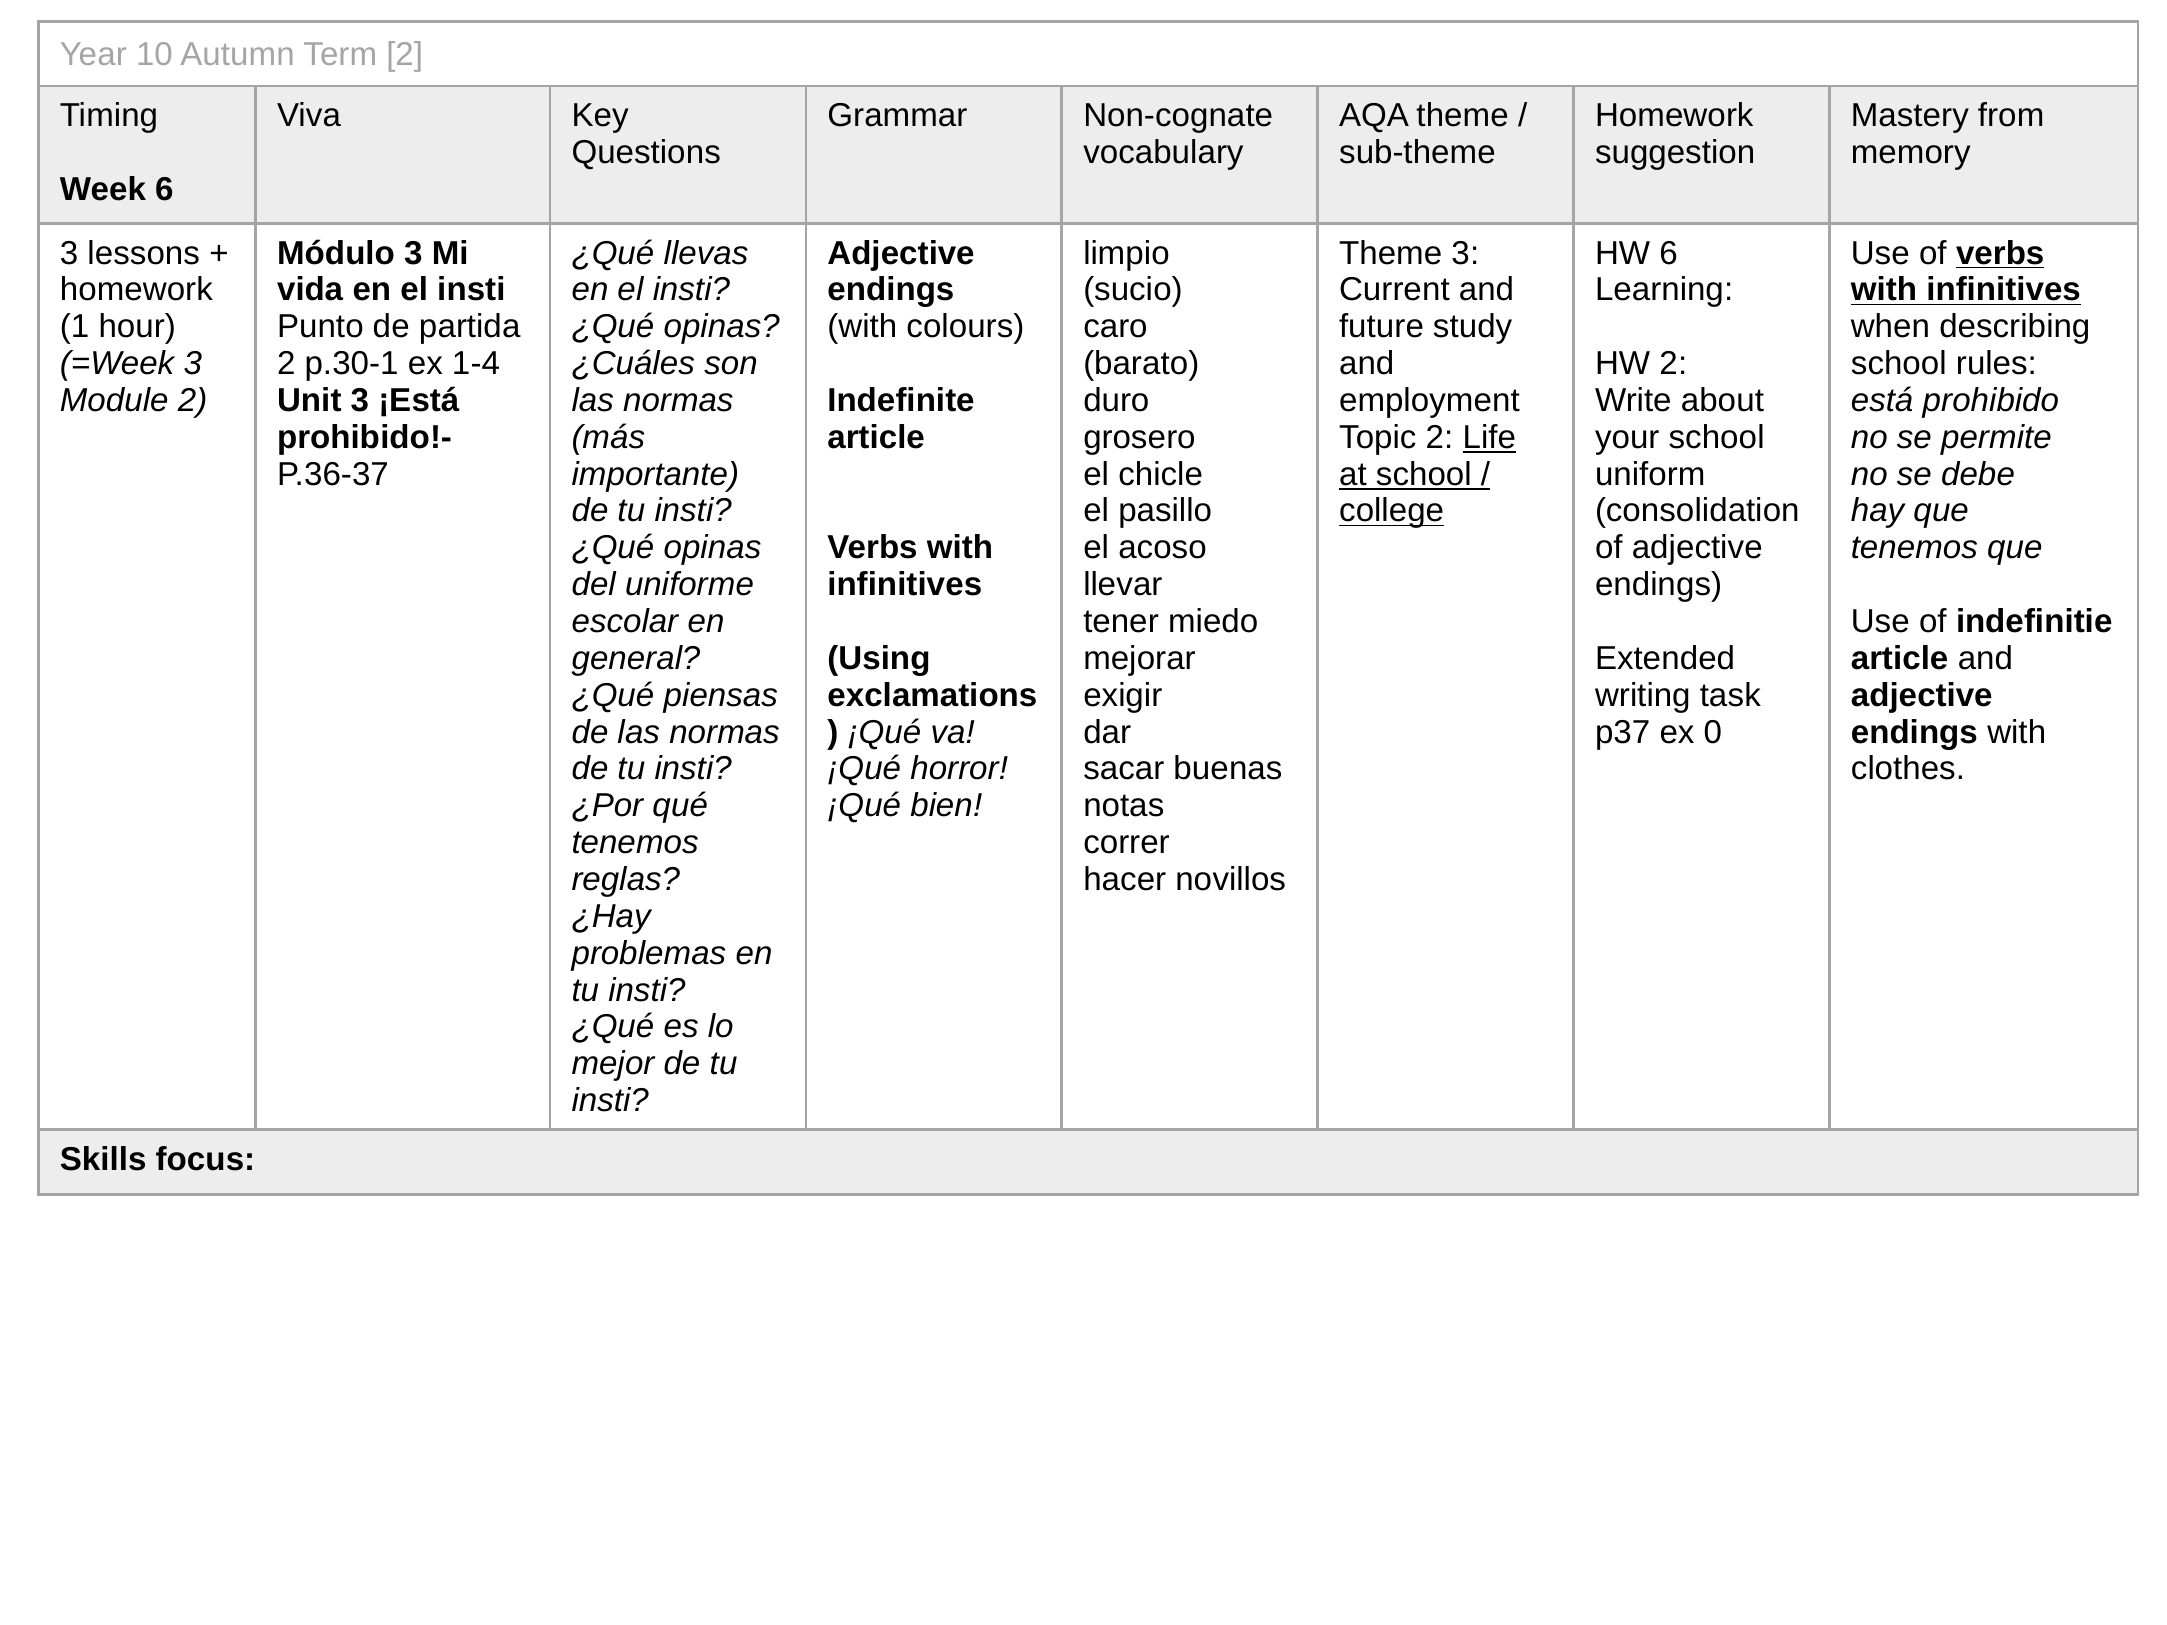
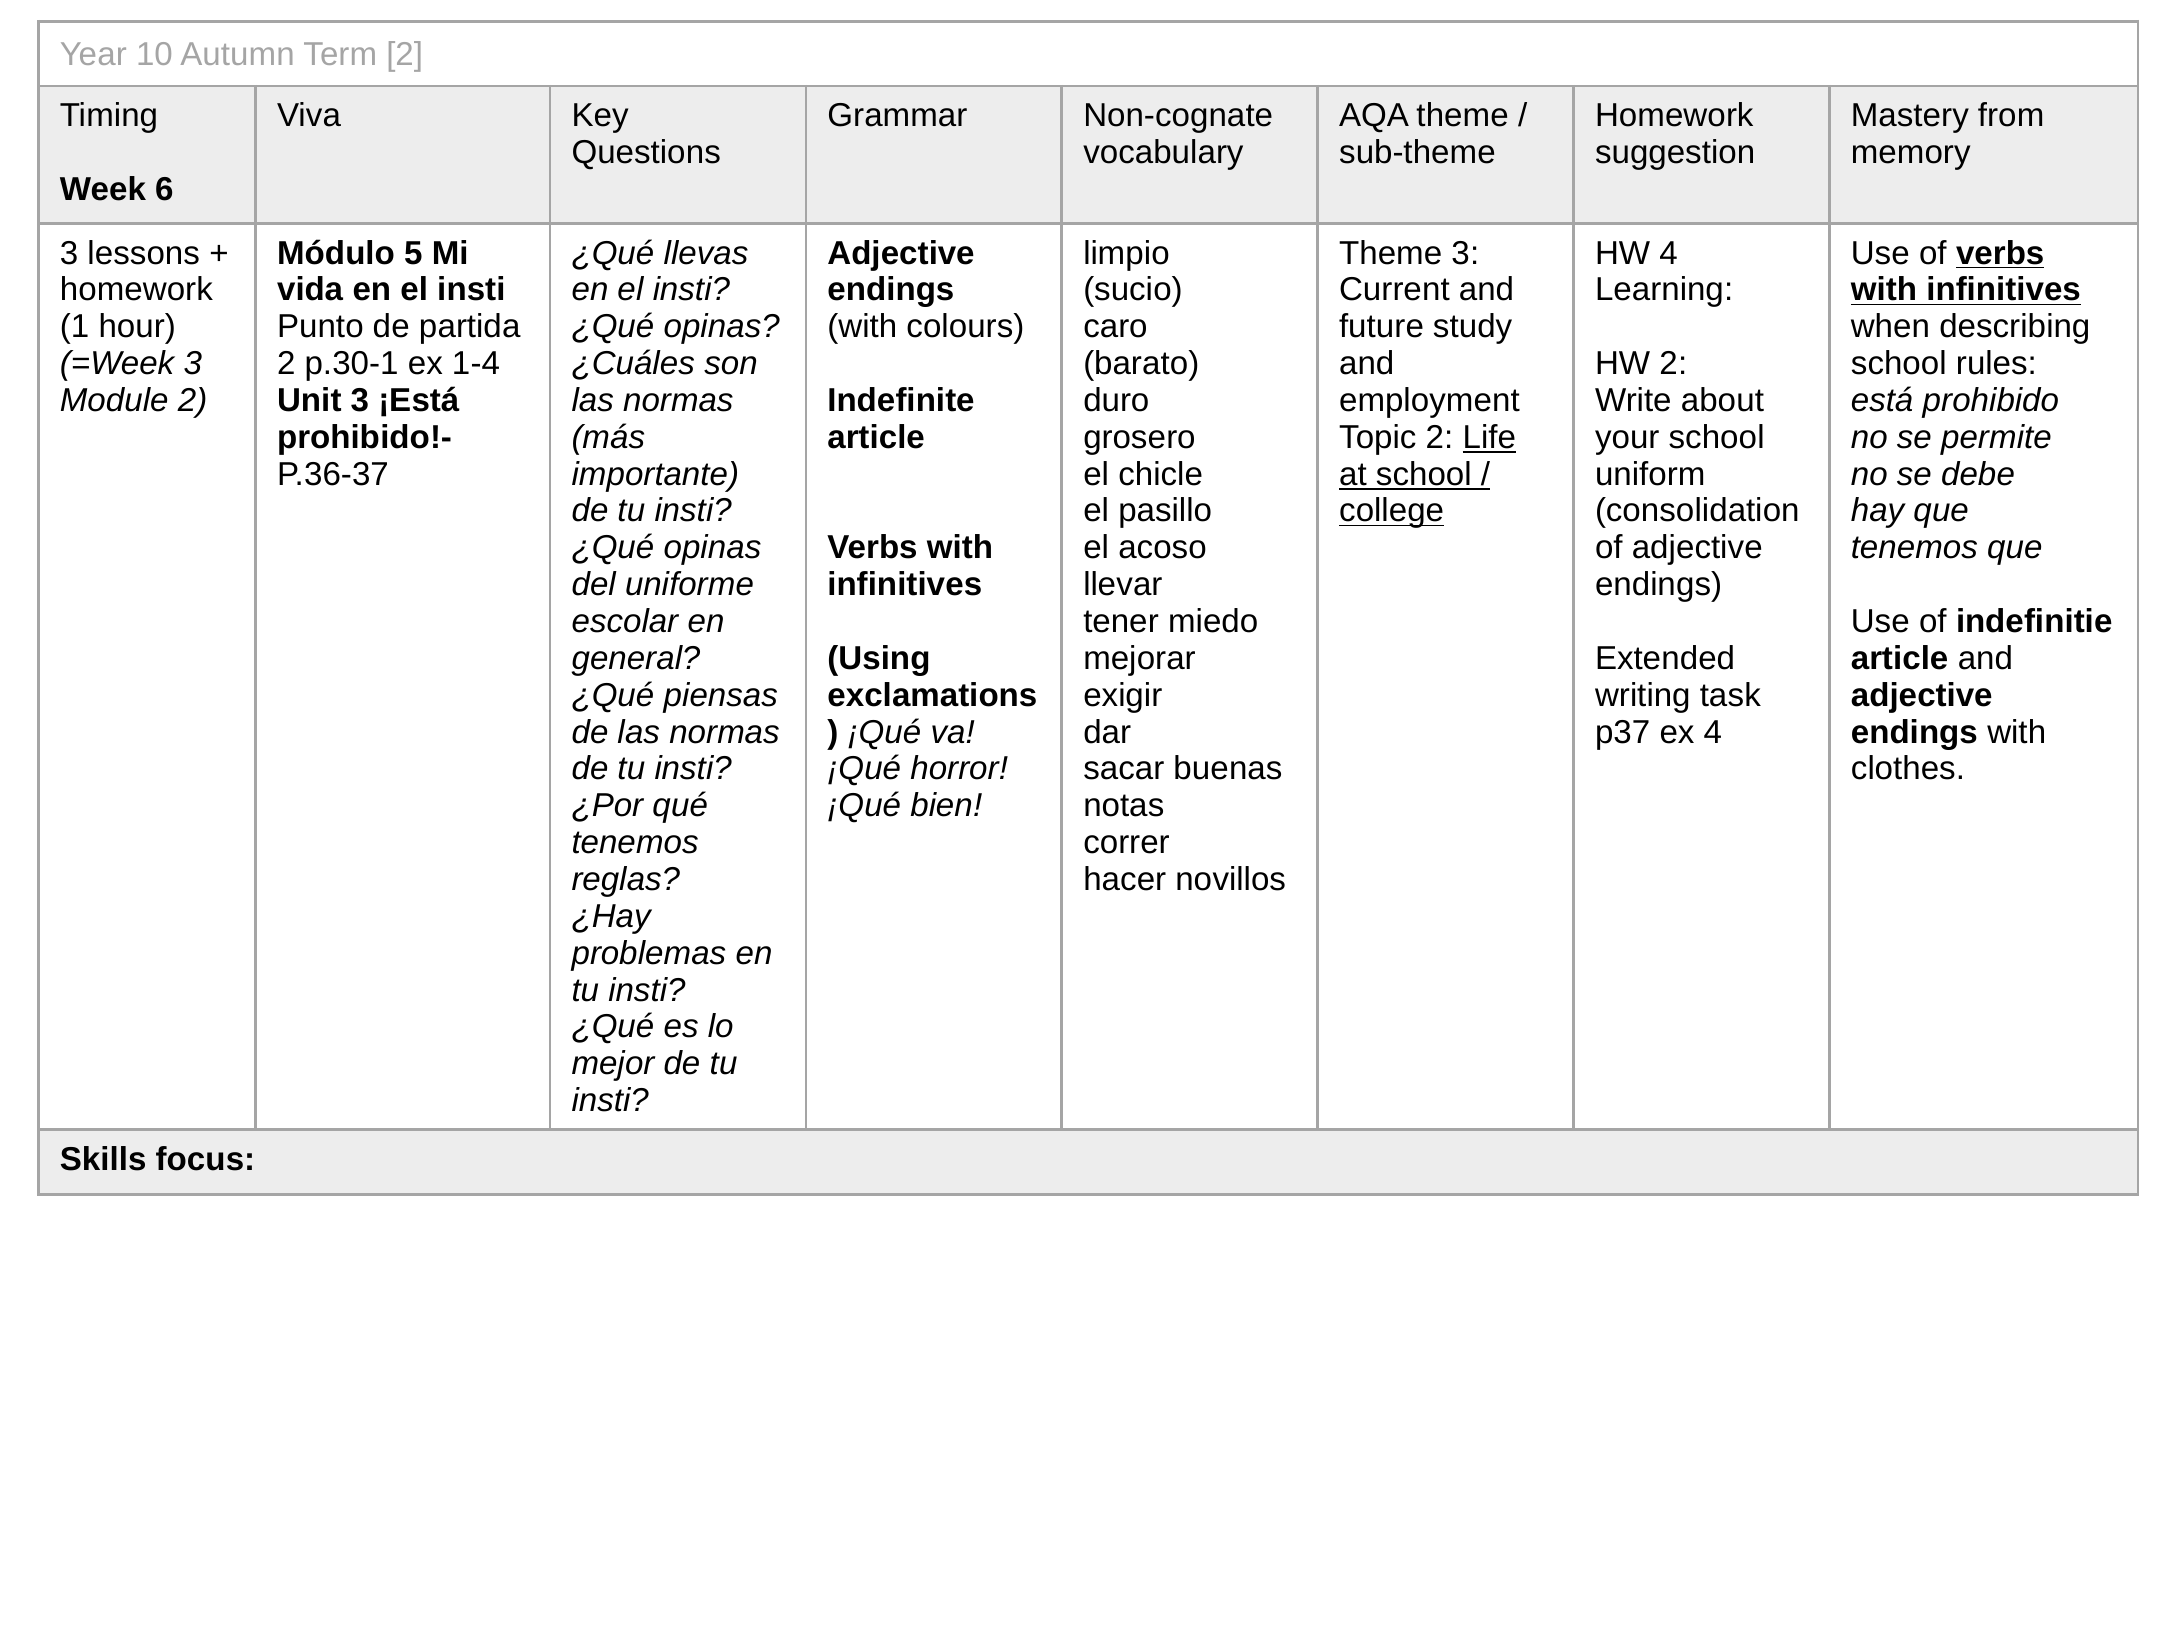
Módulo 3: 3 -> 5 (413, 253)
HW 6: 6 -> 4 (1669, 253)
ex 0: 0 -> 4 (1713, 732)
